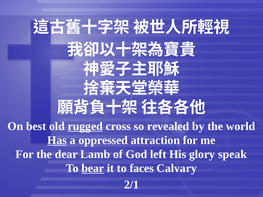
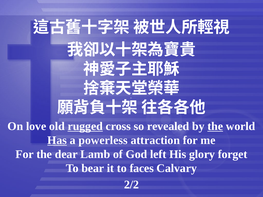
best: best -> love (36, 126)
the underline: none -> present (215, 126)
oppressed: oppressed -> powerless (103, 140)
speak: speak -> forget (233, 155)
bear underline: present -> none (93, 169)
2/1: 2/1 -> 2/2 (131, 185)
